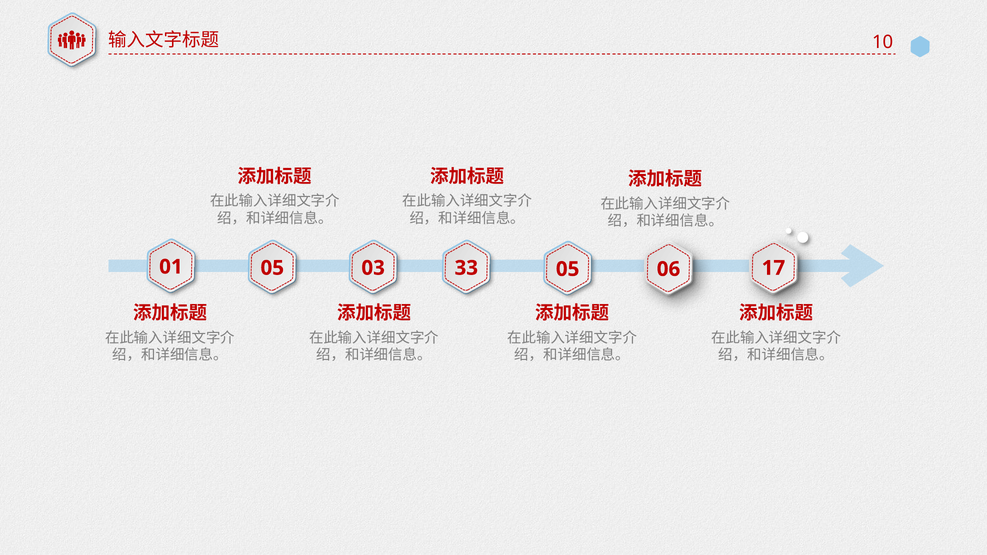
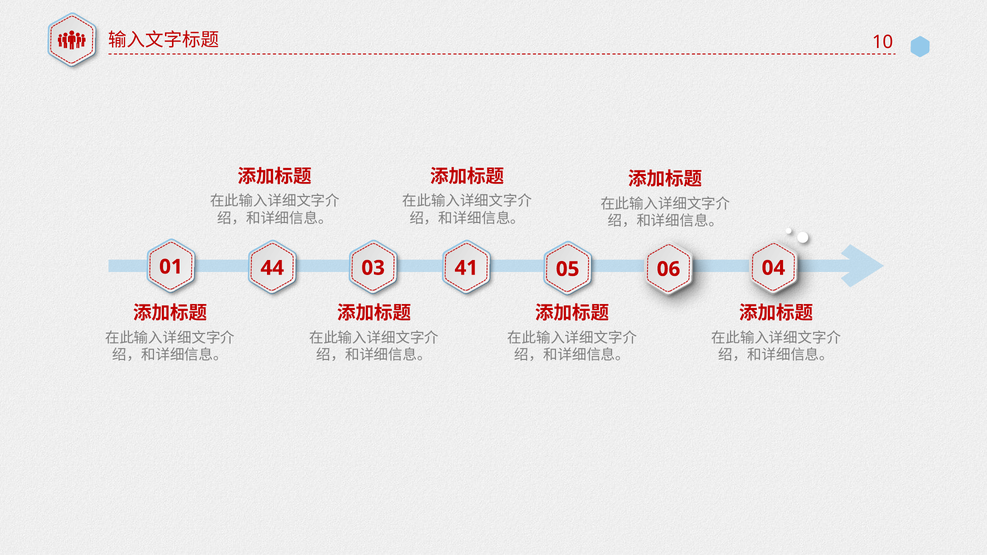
01 05: 05 -> 44 (272, 268)
33: 33 -> 41 (466, 268)
17: 17 -> 04 (773, 268)
